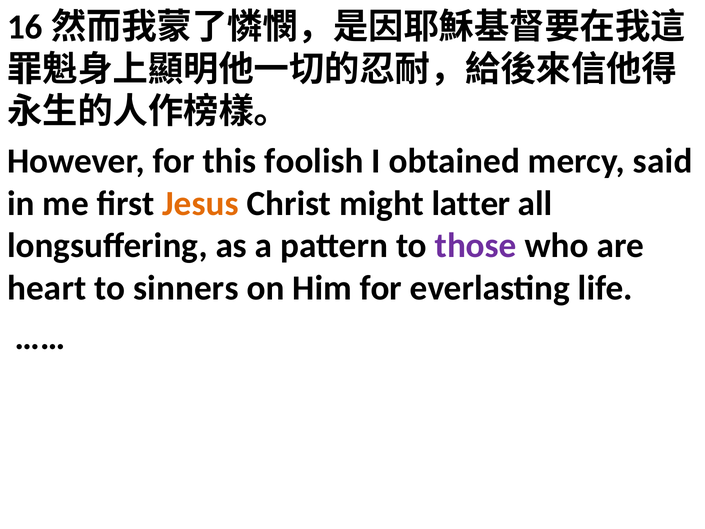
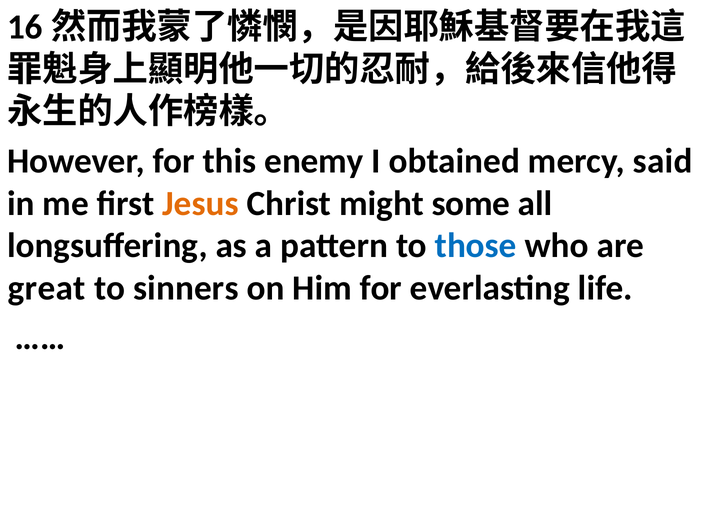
foolish: foolish -> enemy (314, 161)
latter: latter -> some (471, 203)
those colour: purple -> blue (476, 246)
heart: heart -> great (47, 288)
